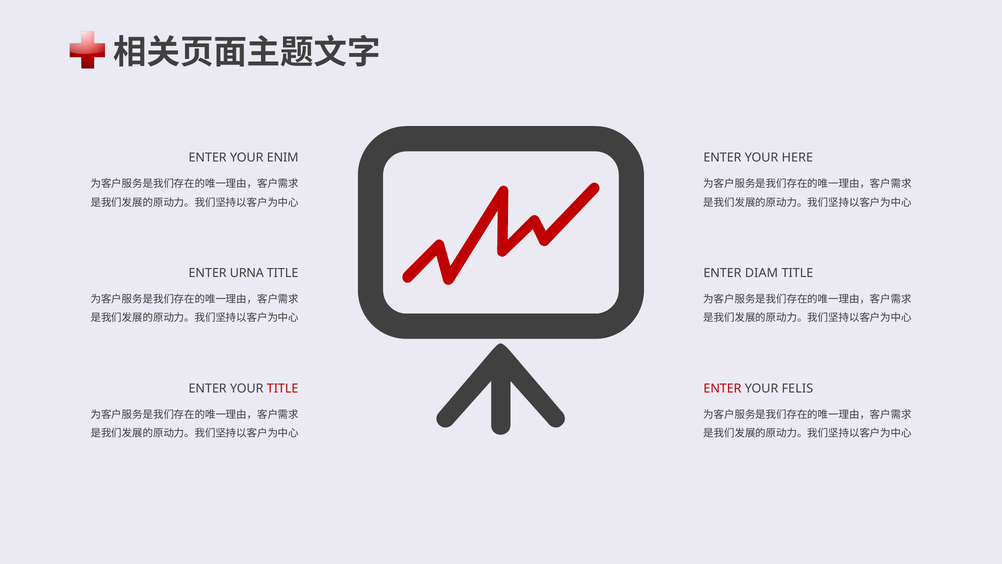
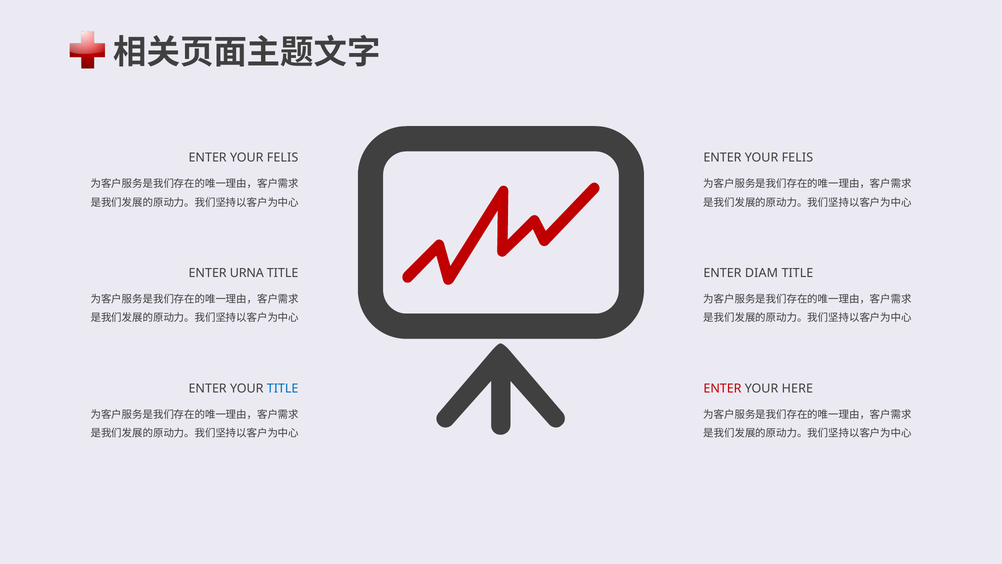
ENIM: ENIM -> FELIS (283, 157)
HERE: HERE -> FELIS (797, 157)
TITLE colour: red -> blue (283, 388)
FELIS: FELIS -> HERE (797, 388)
